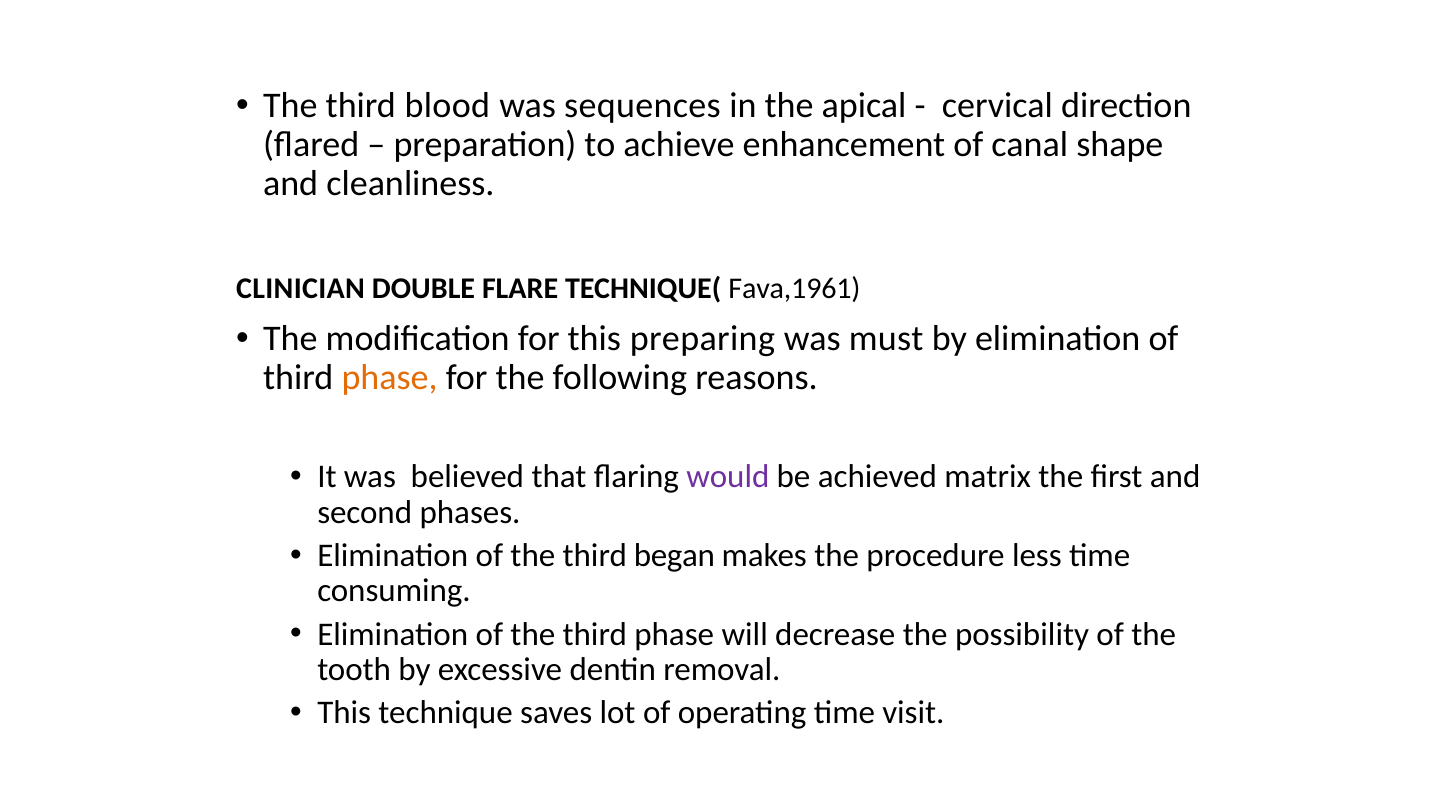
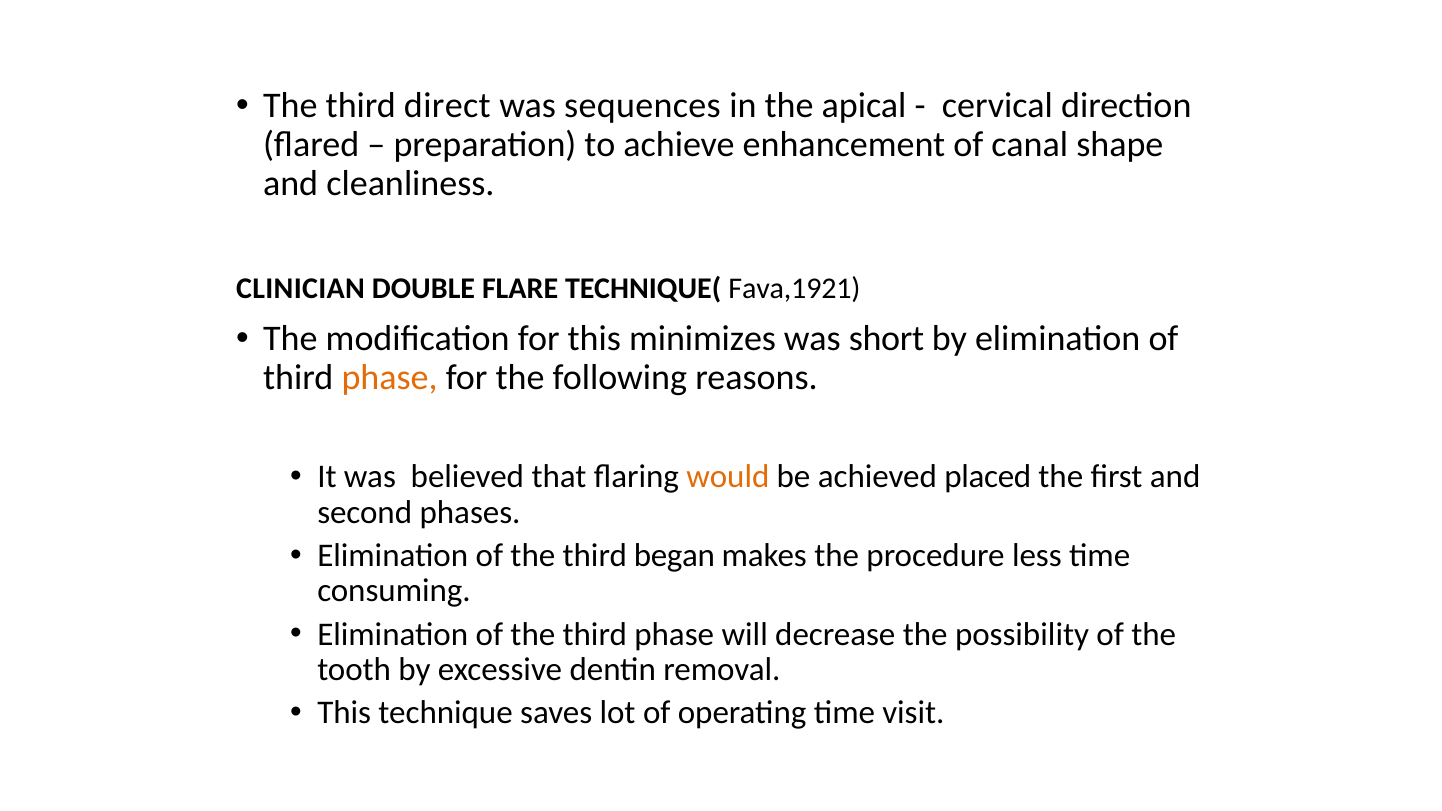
blood: blood -> direct (447, 106)
Fava,1961: Fava,1961 -> Fava,1921 (794, 288)
preparing: preparing -> minimizes (703, 339)
must: must -> short (886, 339)
would colour: purple -> orange (728, 477)
matrix: matrix -> placed (988, 477)
